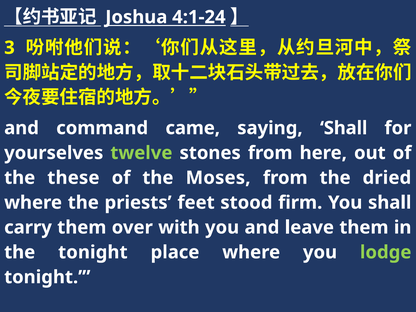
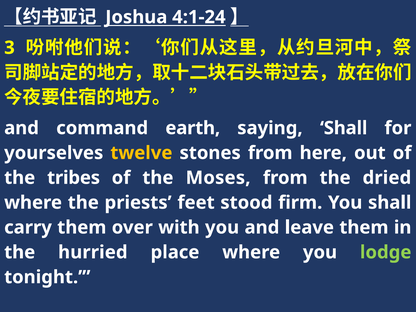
came: came -> earth (193, 128)
twelve colour: light green -> yellow (141, 153)
these: these -> tribes (74, 178)
the tonight: tonight -> hurried (93, 252)
